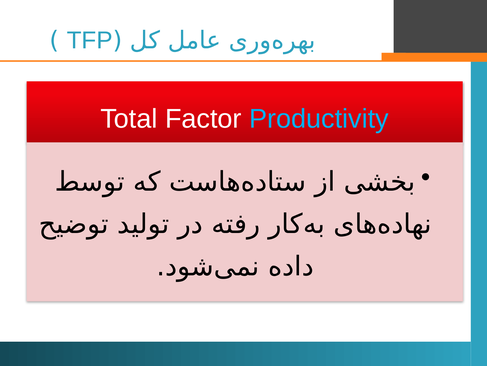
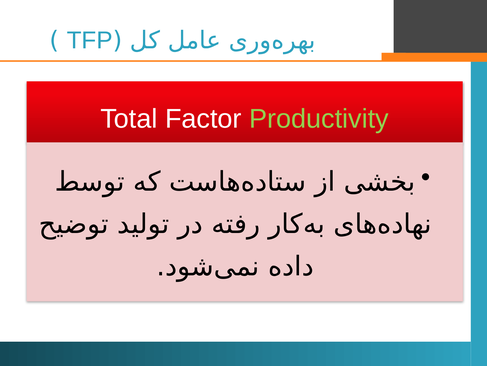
Productivity colour: light blue -> light green (319, 118)
